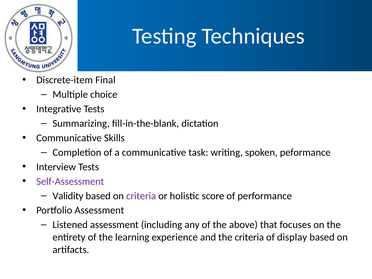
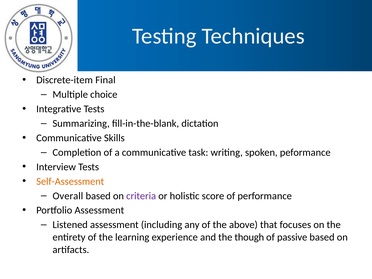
Self-Assessment colour: purple -> orange (70, 181)
Validity: Validity -> Overall (68, 196)
the criteria: criteria -> though (249, 237)
display: display -> passive (292, 237)
